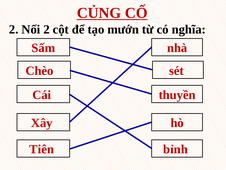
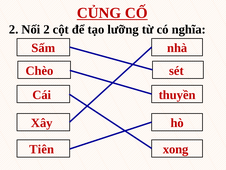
mướn: mướn -> lưỡng (123, 29)
bỉnh: bỉnh -> xong (176, 149)
